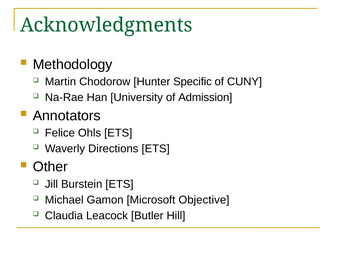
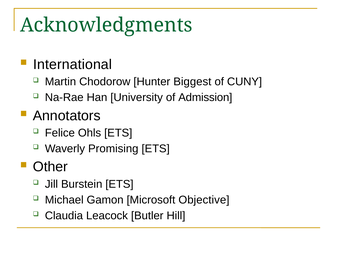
Methodology: Methodology -> International (73, 64)
Specific: Specific -> Biggest (192, 82)
Directions: Directions -> Promising (113, 148)
